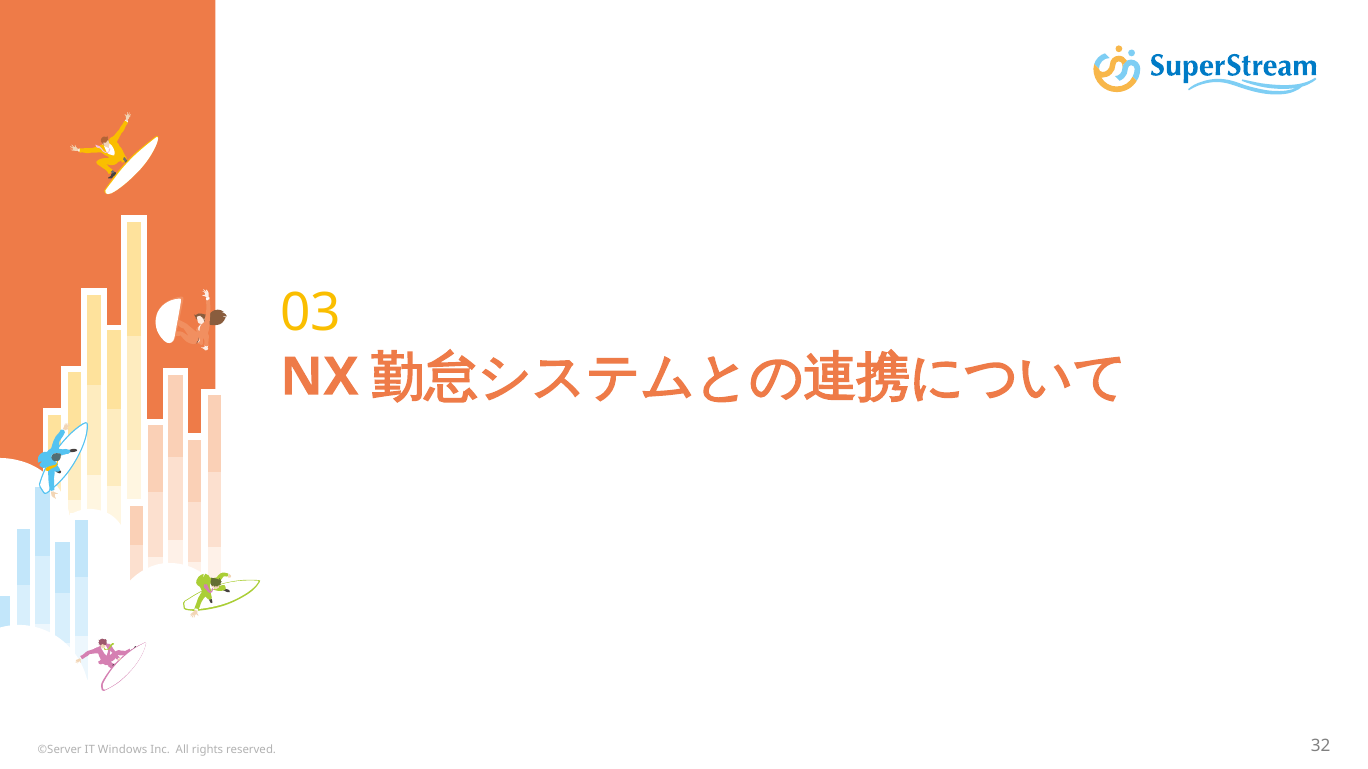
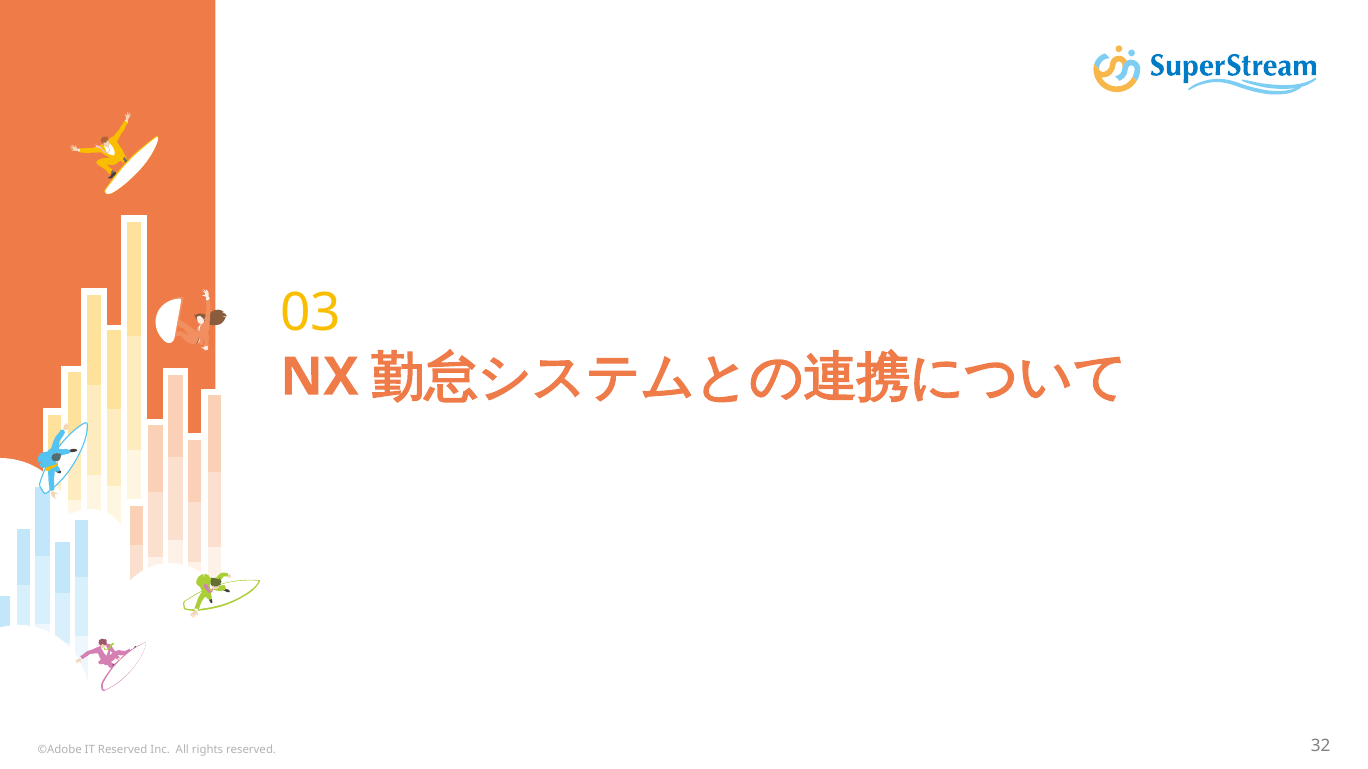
©Server: ©Server -> ©Adobe (60, 750)
IT Windows: Windows -> Reserved (123, 750)
